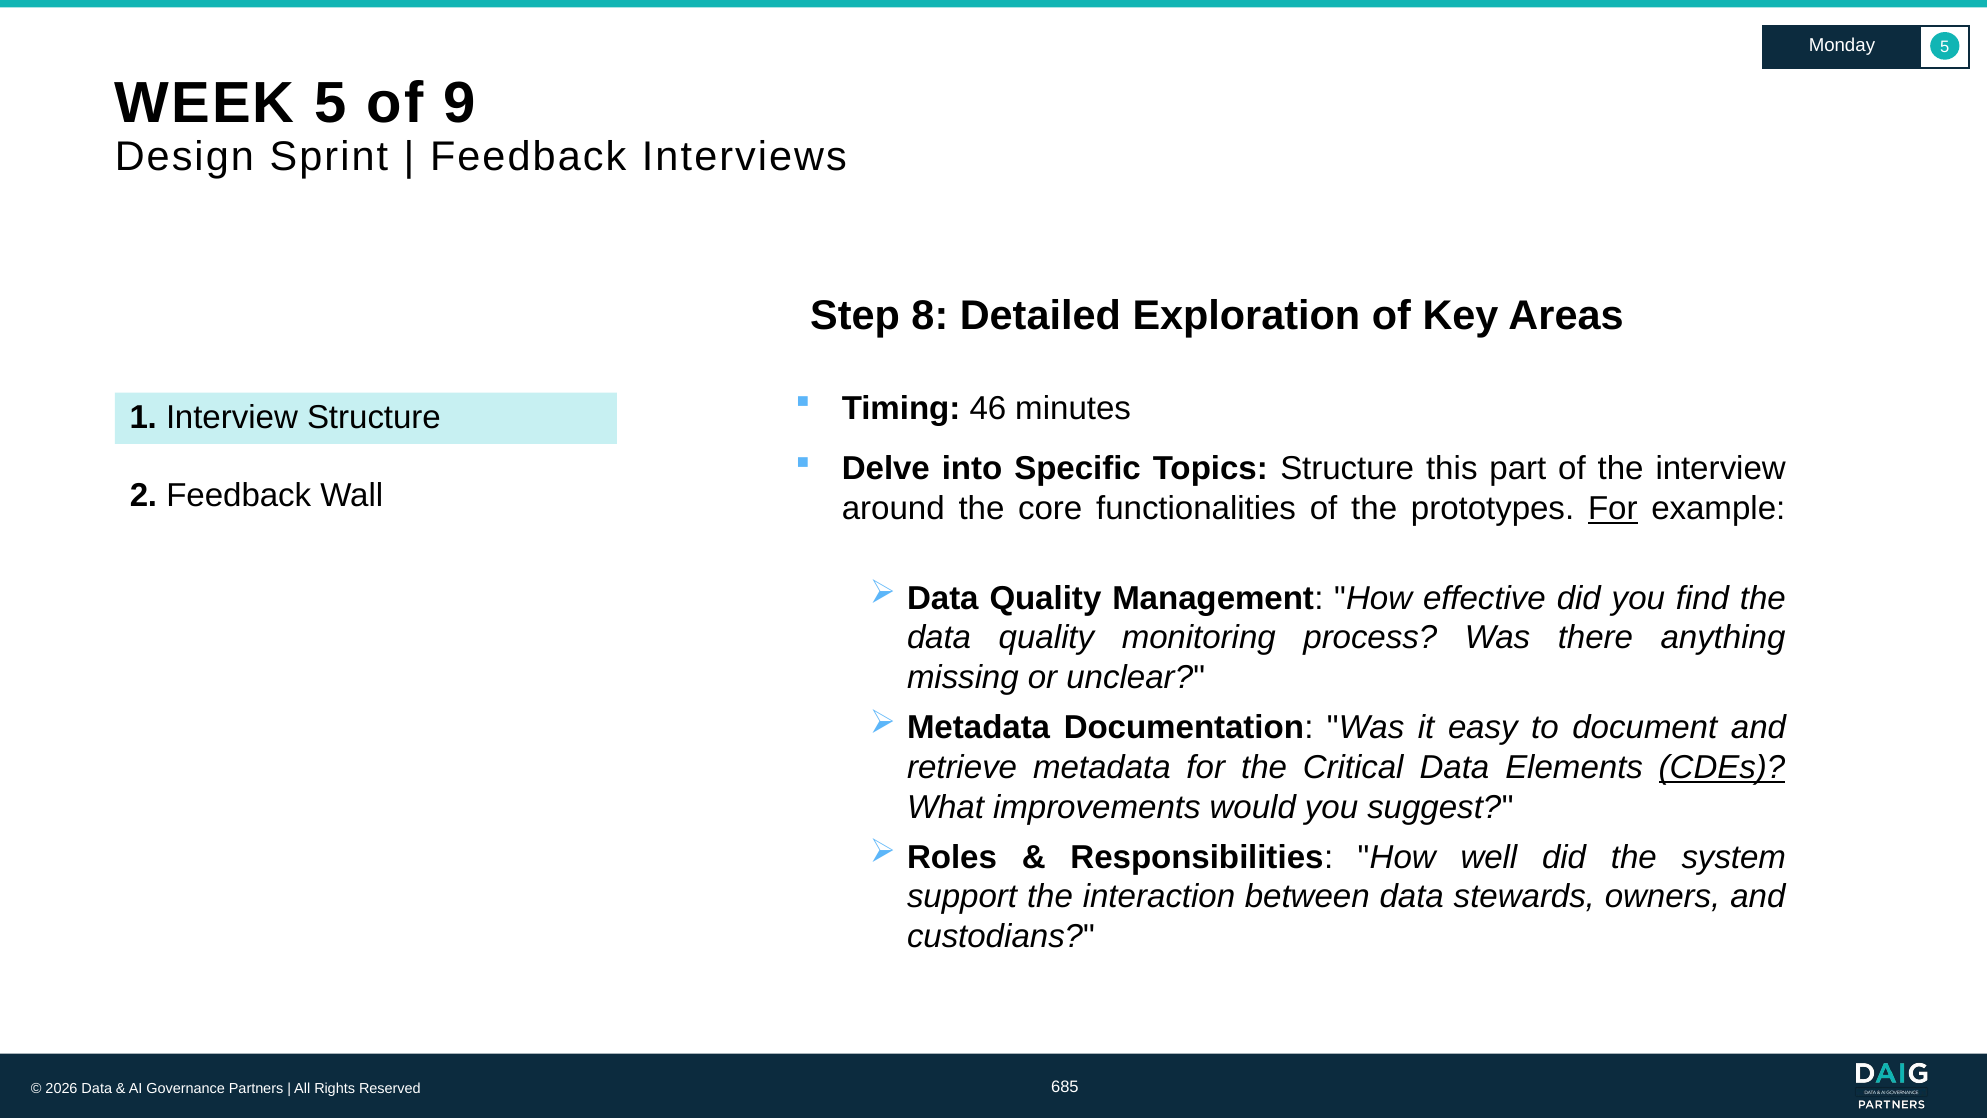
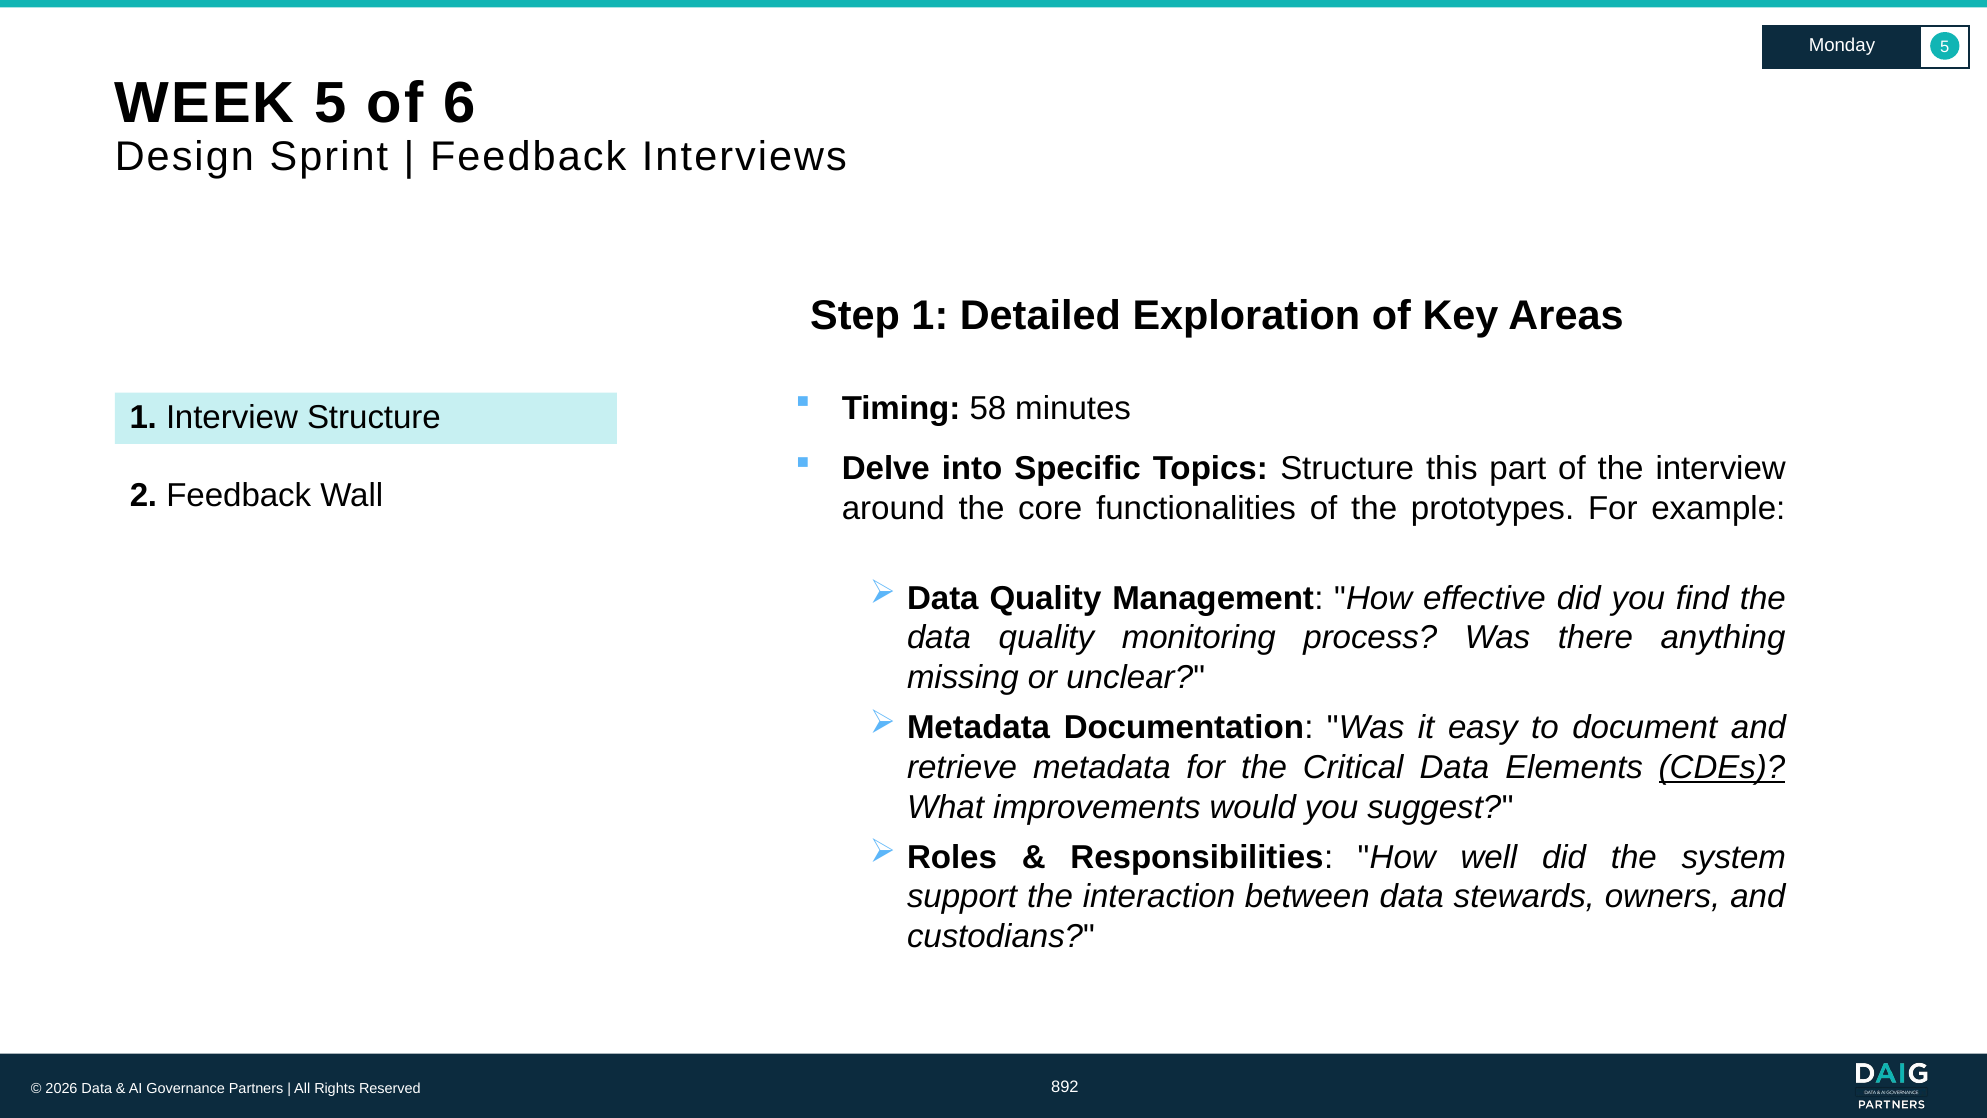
9: 9 -> 6 (460, 103)
Step 8: 8 -> 1 (930, 316)
46: 46 -> 58 (988, 408)
For underline: present -> none (1613, 508)
685: 685 -> 892 (1065, 1087)
